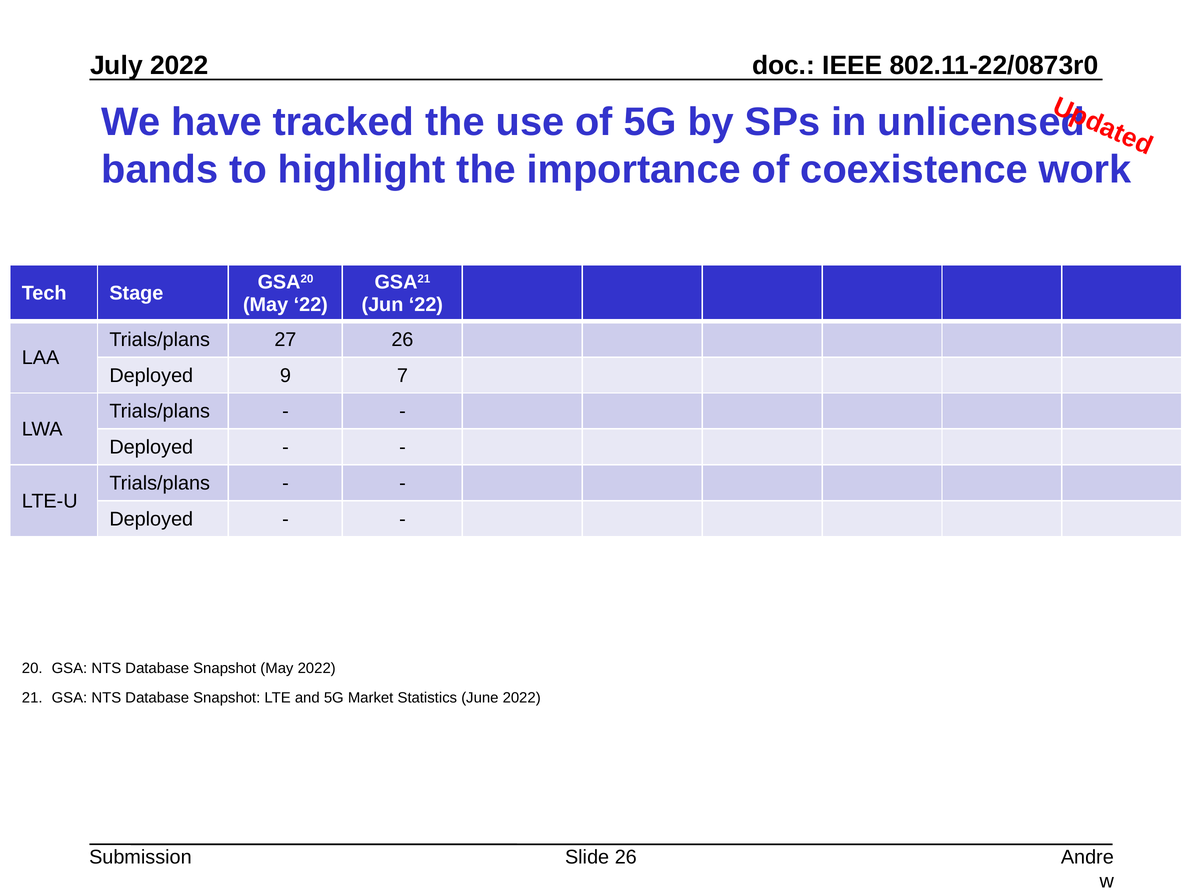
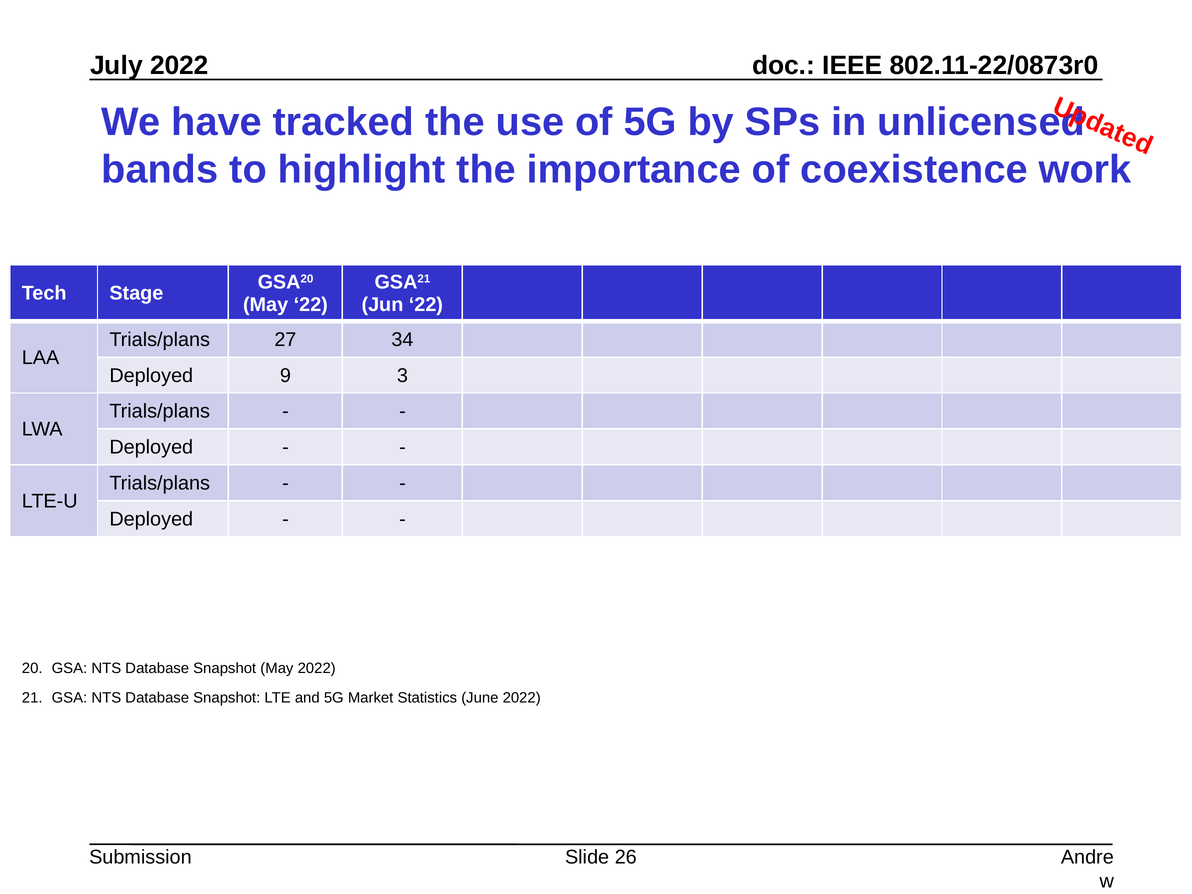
27 26: 26 -> 34 (402, 340)
7: 7 -> 3 (402, 375)
